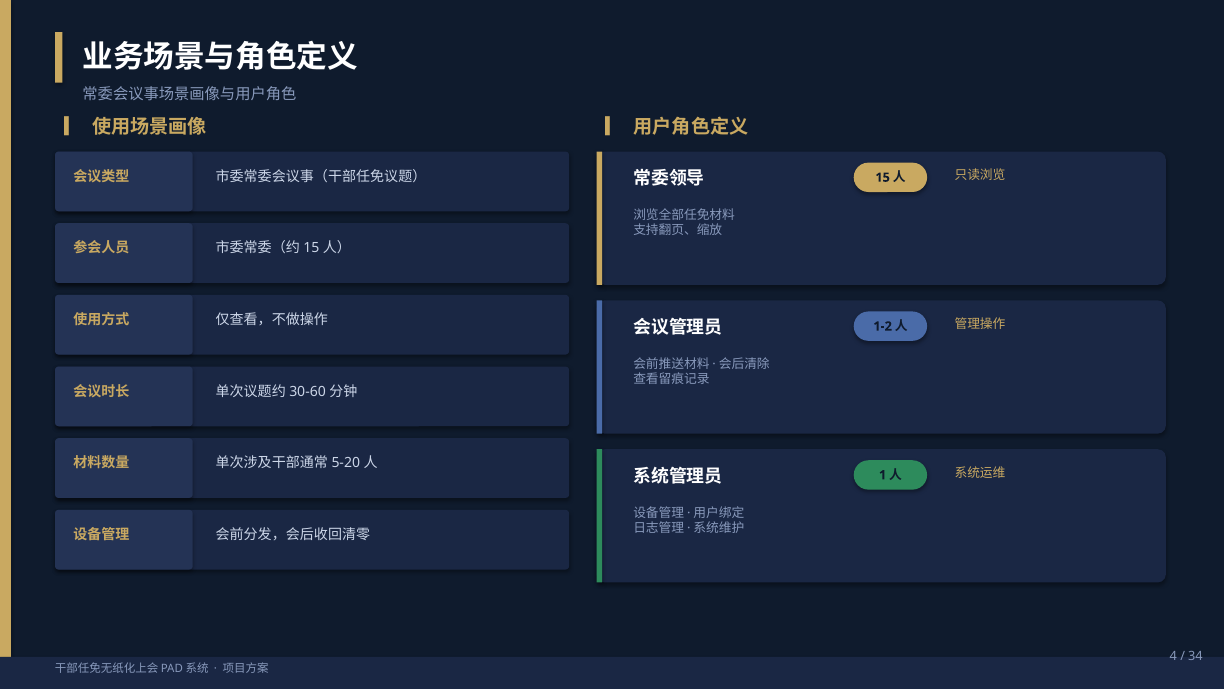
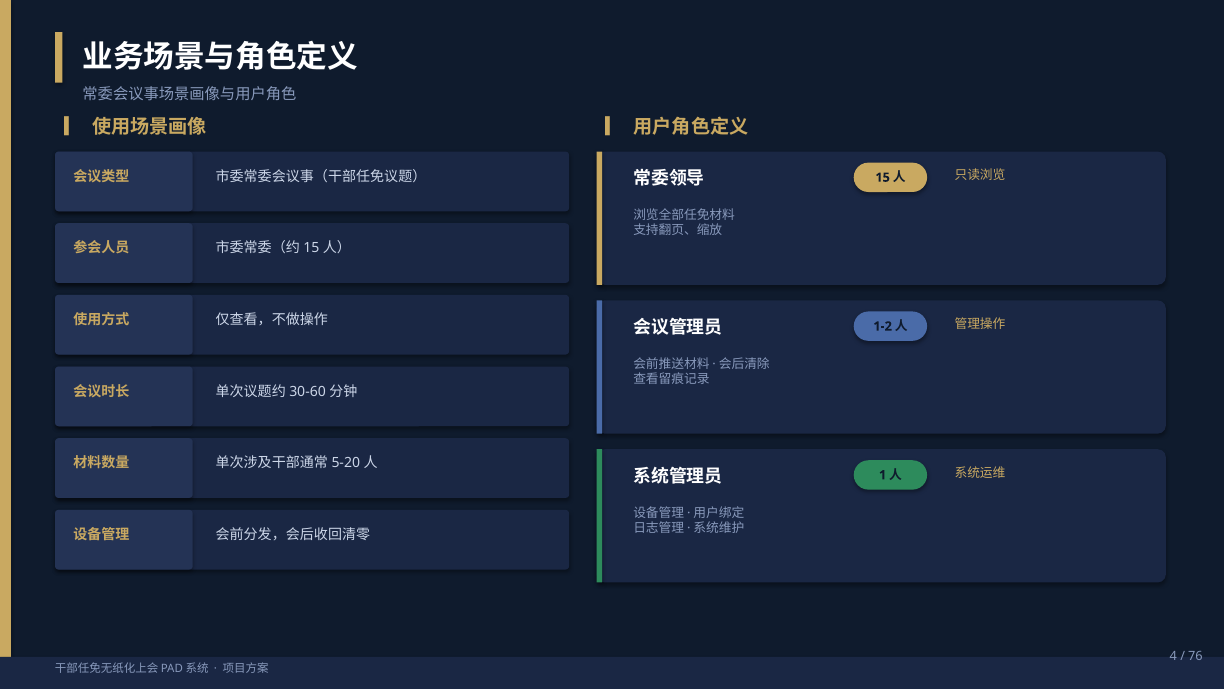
34: 34 -> 76 (1195, 656)
